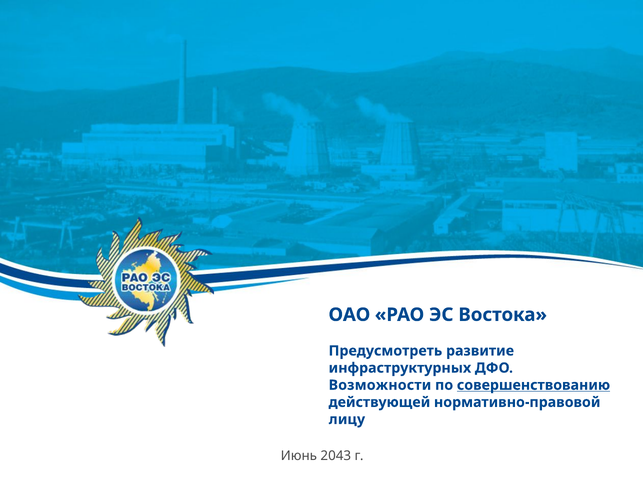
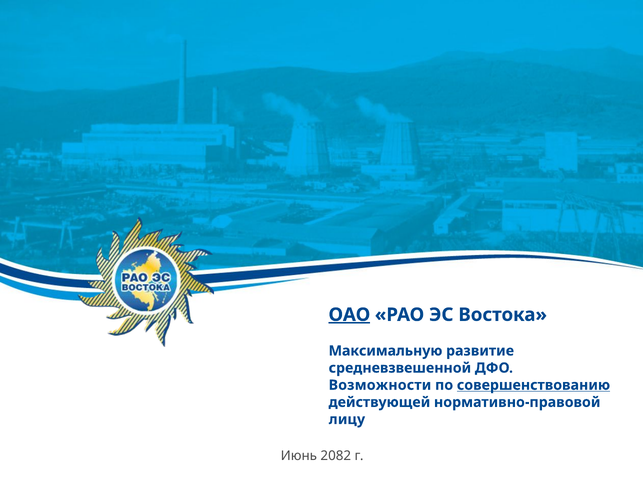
ОАО underline: none -> present (349, 315)
Предусмотреть: Предусмотреть -> Максимальную (385, 351)
инфраструктурных: инфраструктурных -> средневзвешенной (400, 368)
2043: 2043 -> 2082 (336, 456)
